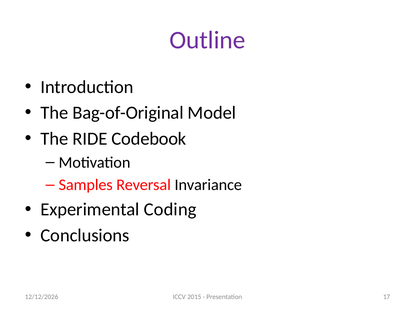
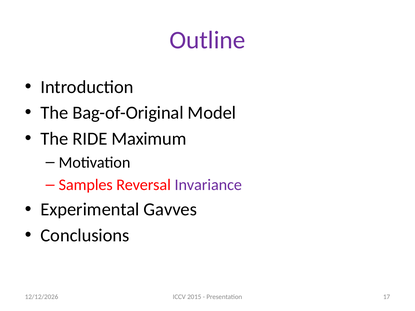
Codebook: Codebook -> Maximum (149, 139)
Invariance colour: black -> purple (208, 185)
Coding: Coding -> Gavves (170, 210)
